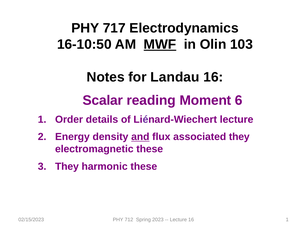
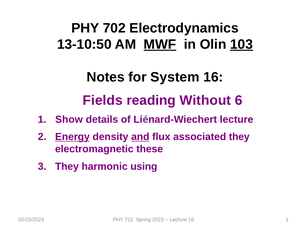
717: 717 -> 702 (114, 28)
16-10:50: 16-10:50 -> 13-10:50 (84, 44)
103 underline: none -> present (241, 44)
Landau: Landau -> System (175, 77)
Scalar: Scalar -> Fields (103, 100)
Moment: Moment -> Without (205, 100)
Order: Order -> Show (69, 120)
Energy underline: none -> present (72, 137)
harmonic these: these -> using (144, 167)
